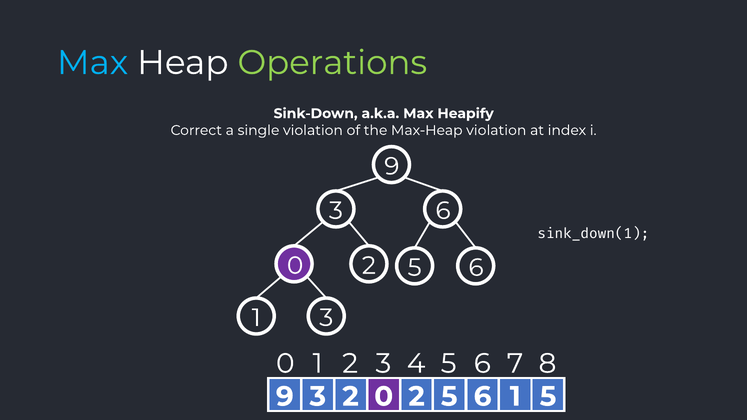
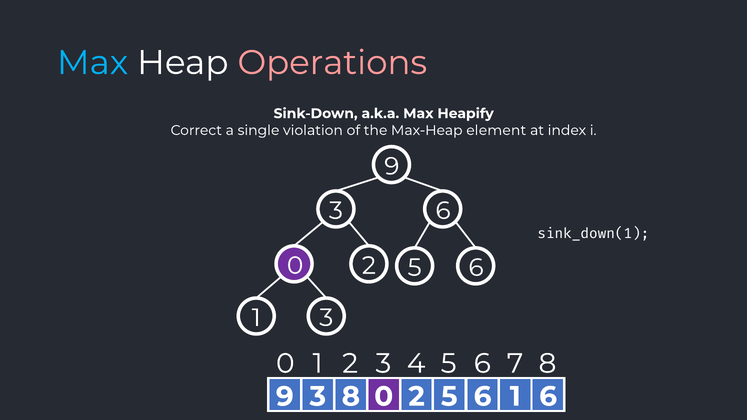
Operations colour: light green -> pink (332, 63)
Max-Heap violation: violation -> element (496, 130)
3 2: 2 -> 8 (351, 397)
1 5: 5 -> 6 (548, 397)
